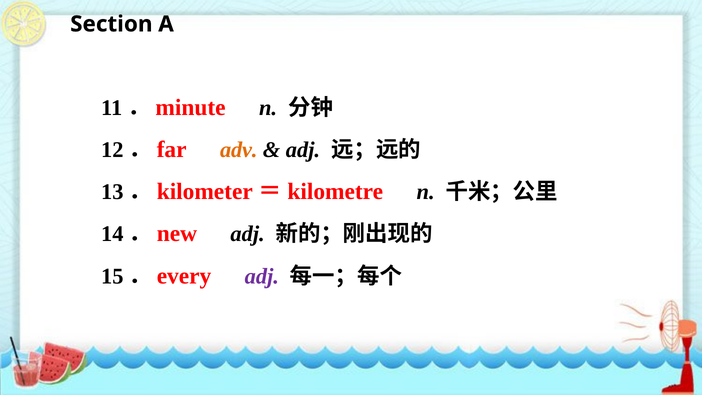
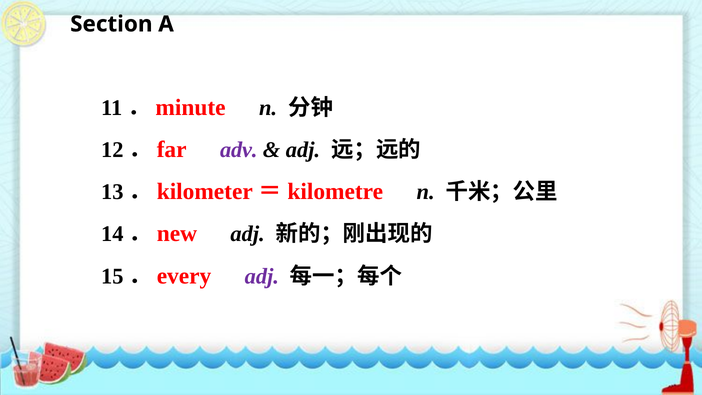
adv colour: orange -> purple (239, 150)
